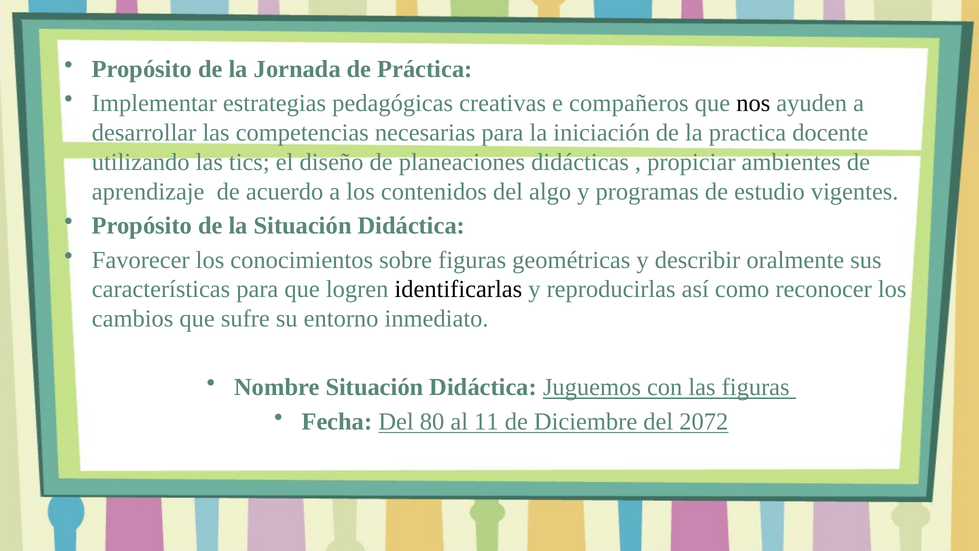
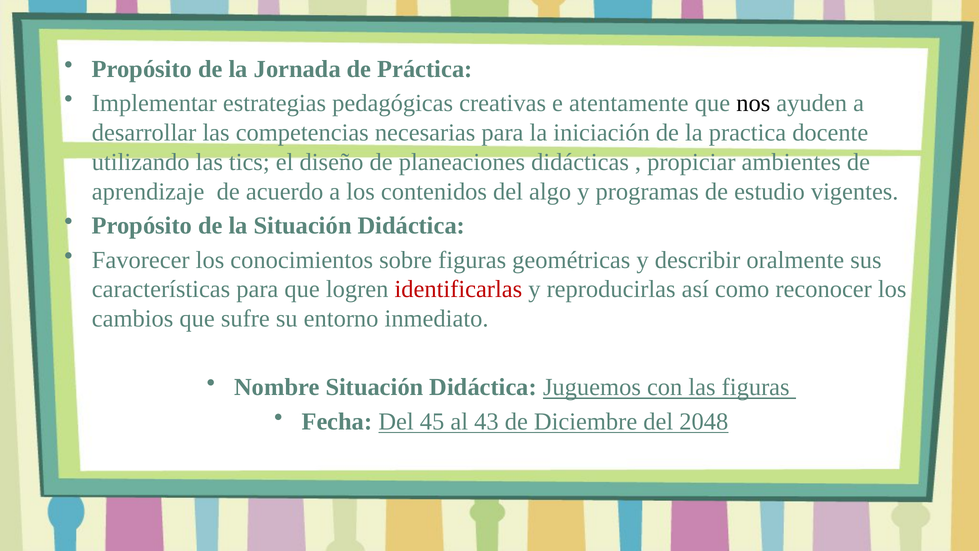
compañeros: compañeros -> atentamente (629, 103)
identificarlas colour: black -> red (458, 289)
80: 80 -> 45 (432, 421)
11: 11 -> 43 (486, 421)
2072: 2072 -> 2048 (704, 421)
